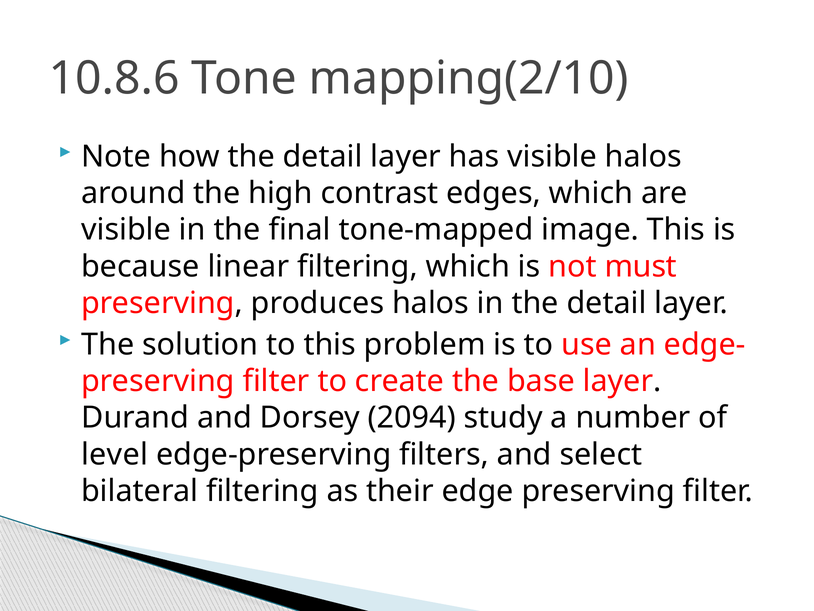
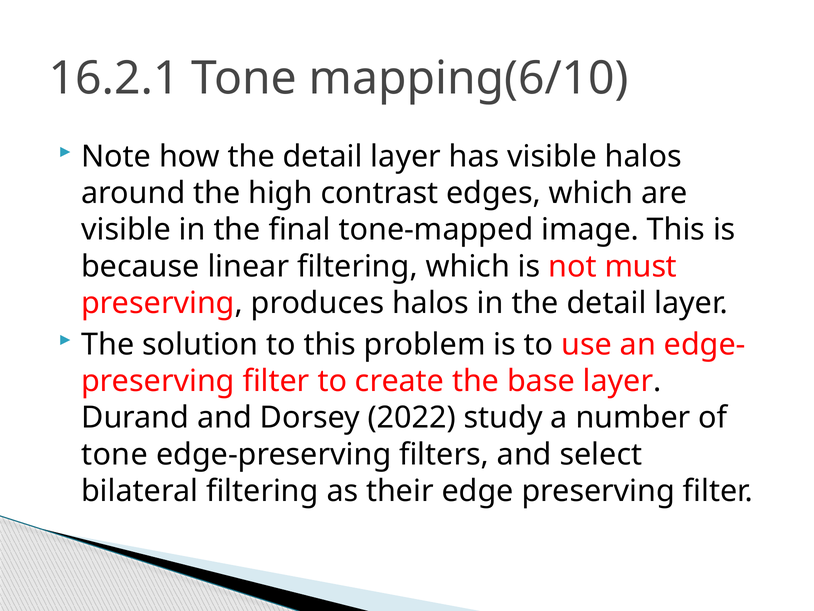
10.8.6: 10.8.6 -> 16.2.1 (114, 79)
mapping(2/10: mapping(2/10 -> mapping(6/10 (469, 79)
2094: 2094 -> 2022 (412, 417)
level: level -> tone (115, 454)
